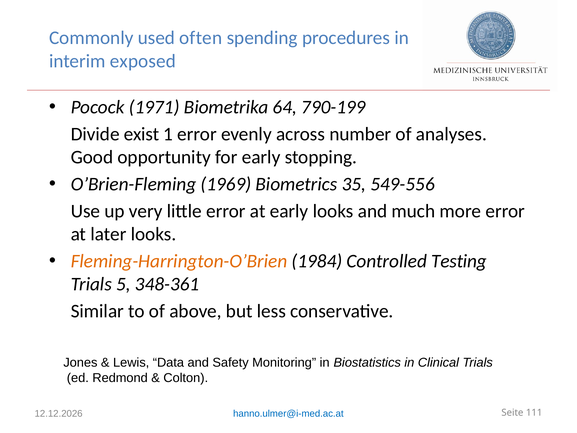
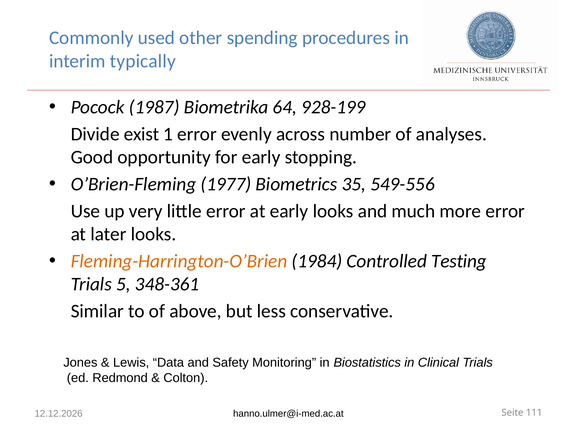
often: often -> other (201, 38)
exposed: exposed -> typically (143, 61)
1971: 1971 -> 1987 (154, 107)
790-199: 790-199 -> 928-199 (333, 107)
1969: 1969 -> 1977 (226, 184)
hanno.ulmer@i-med.ac.at colour: blue -> black (288, 413)
